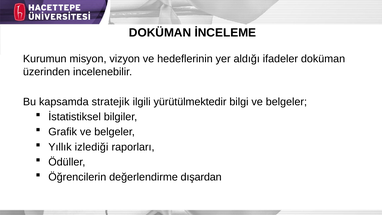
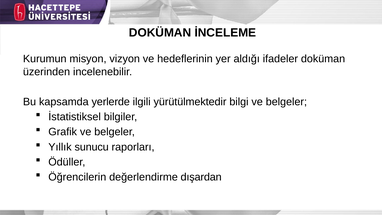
stratejik: stratejik -> yerlerde (111, 102)
izlediği: izlediği -> sunucu (92, 147)
